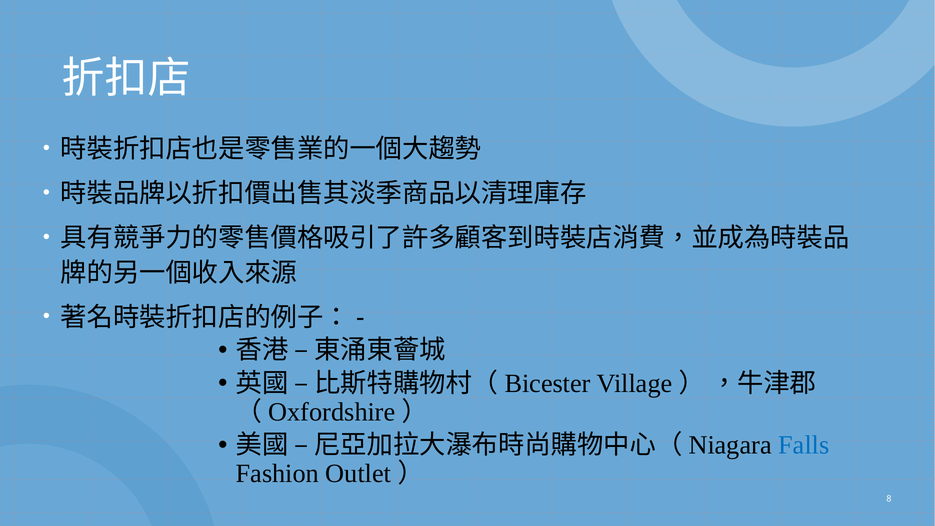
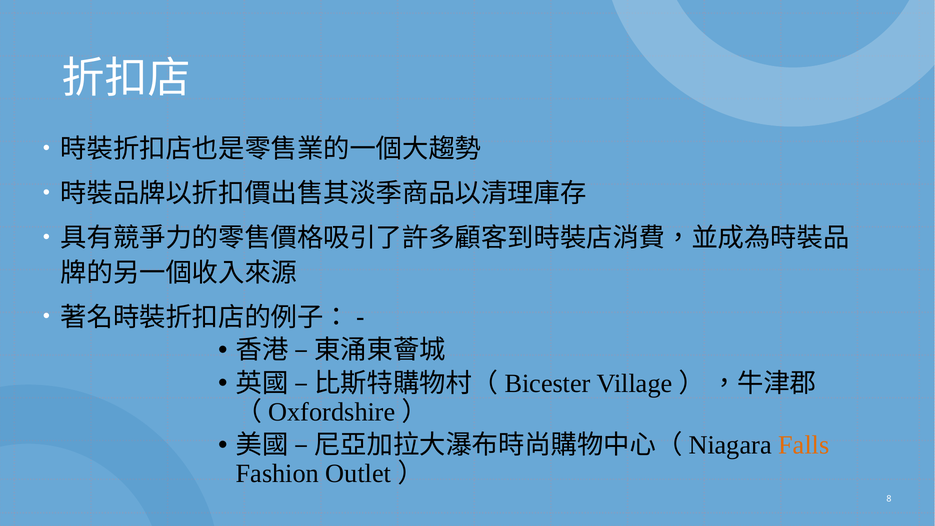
Falls colour: blue -> orange (804, 445)
